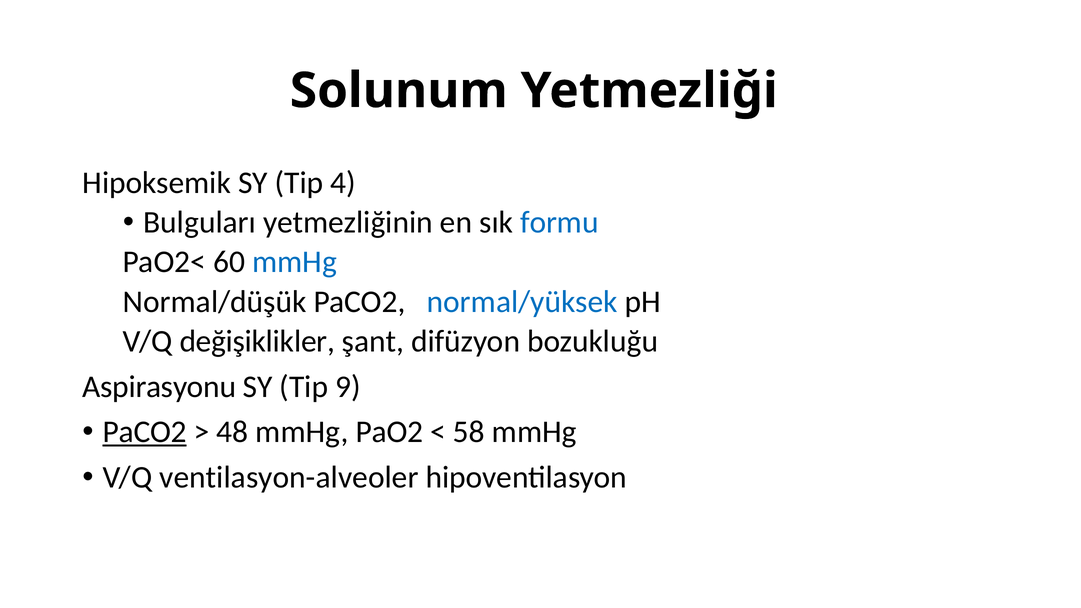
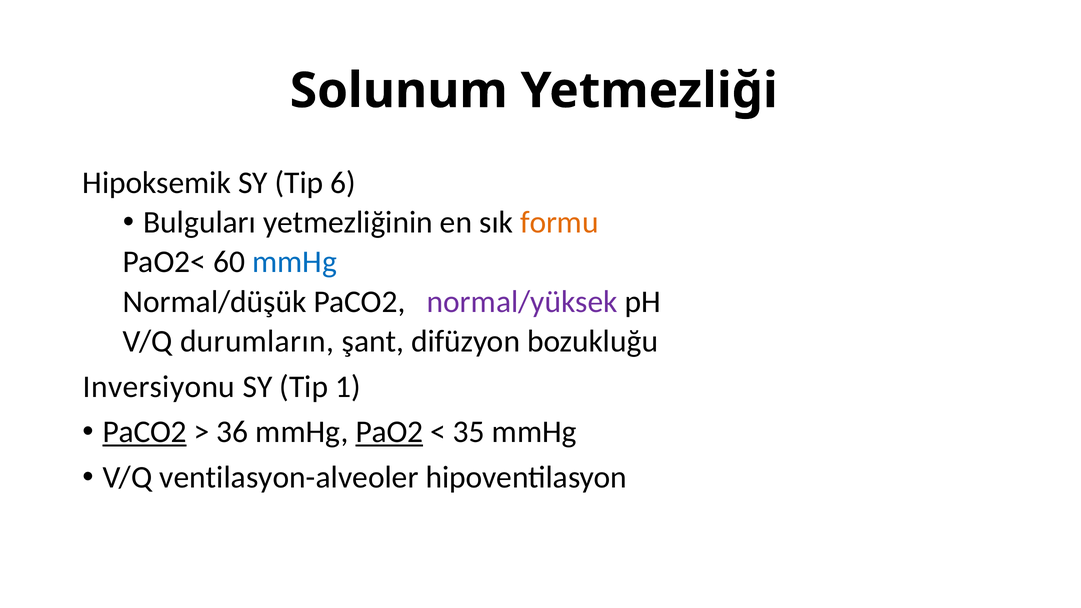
4: 4 -> 6 (343, 183)
formu colour: blue -> orange (559, 222)
normal/yüksek colour: blue -> purple (522, 302)
değişiklikler: değişiklikler -> durumların (257, 341)
Aspirasyonu: Aspirasyonu -> Inversiyonu (159, 387)
9: 9 -> 1 (348, 387)
48: 48 -> 36 (232, 432)
PaO2 underline: none -> present (389, 432)
58: 58 -> 35 (469, 432)
